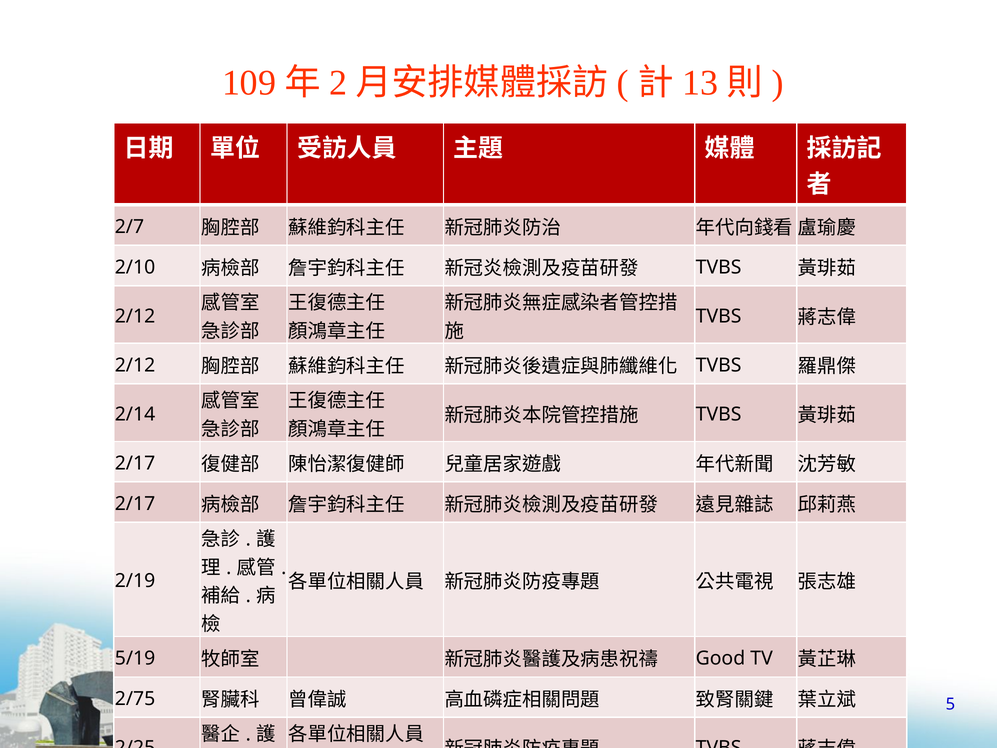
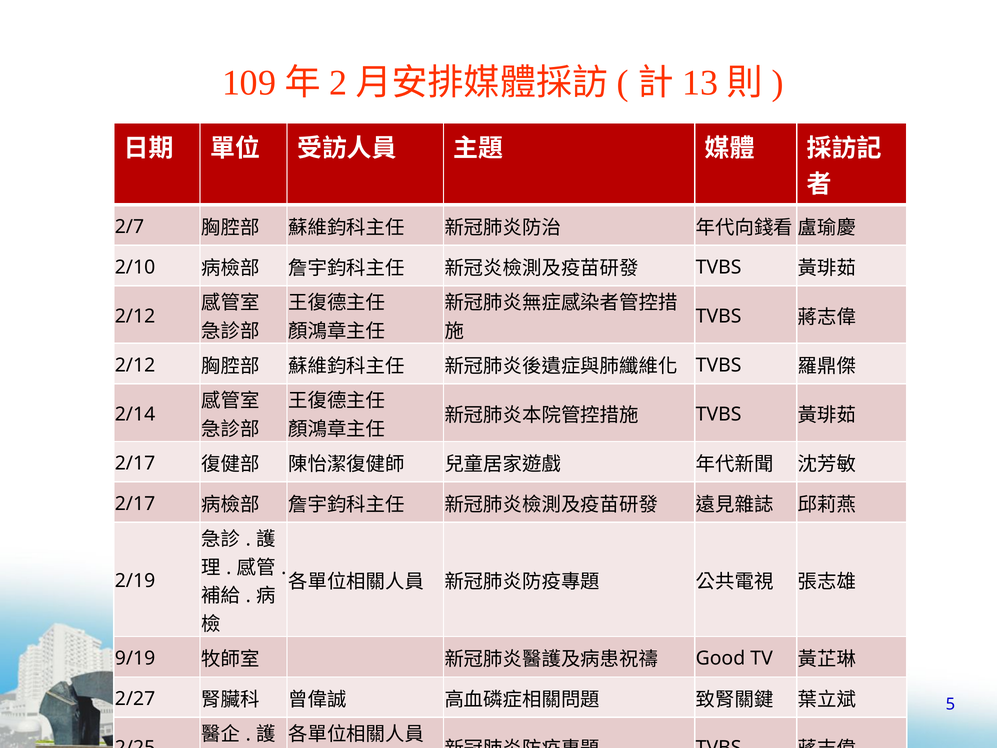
5/19: 5/19 -> 9/19 (135, 658)
2/75: 2/75 -> 2/27 (135, 698)
